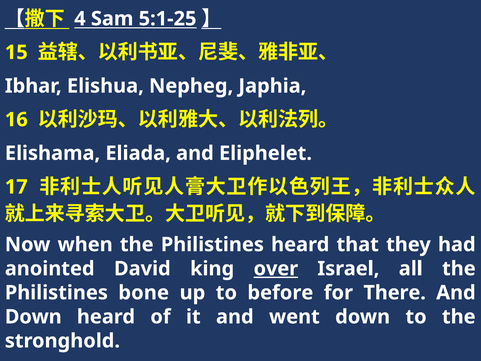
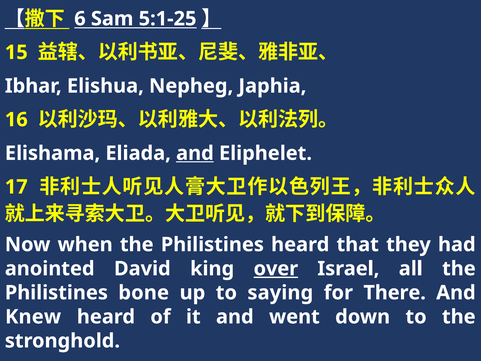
4: 4 -> 6 (80, 19)
and underline: none -> present (195, 153)
before: before -> saying (280, 293)
Down: Down -> Knew (33, 317)
